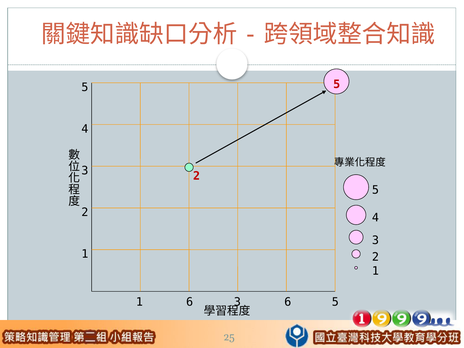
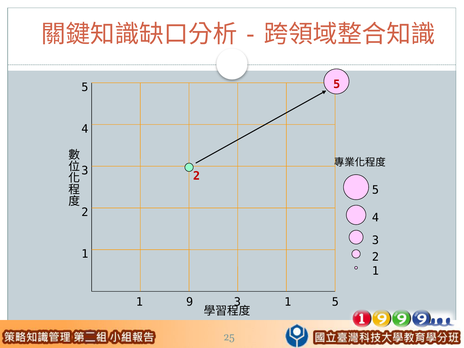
1 6: 6 -> 9 (190, 302)
3 6: 6 -> 1 (288, 302)
